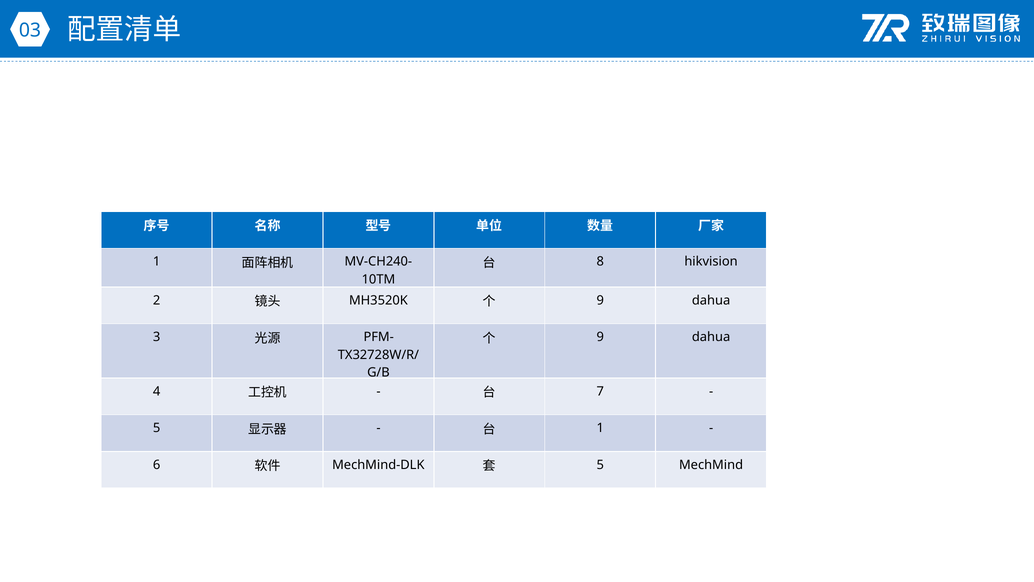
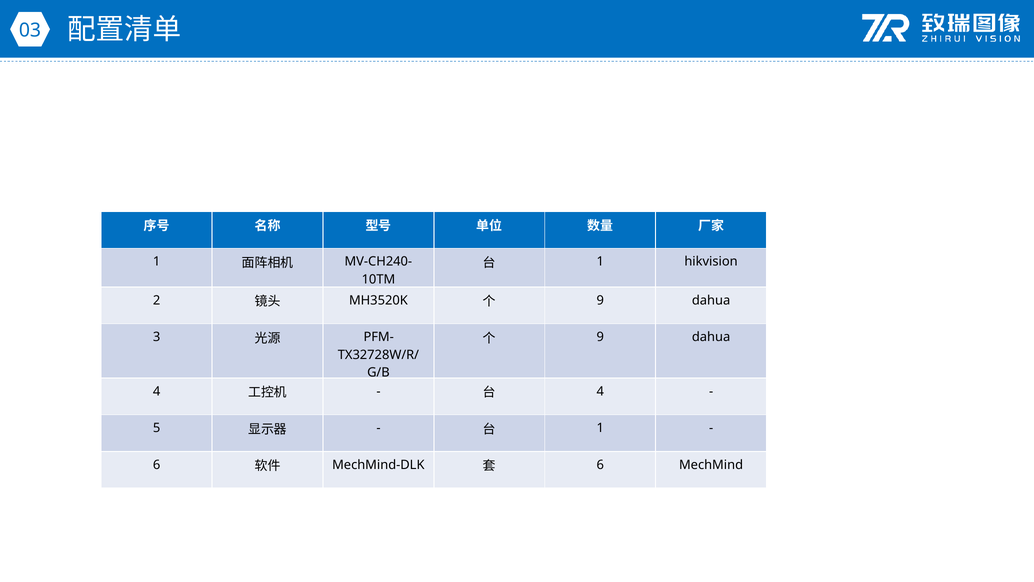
8: 8 -> 1 (600, 262)
7: 7 -> 4 (600, 391)
5: 5 -> 6 (600, 465)
